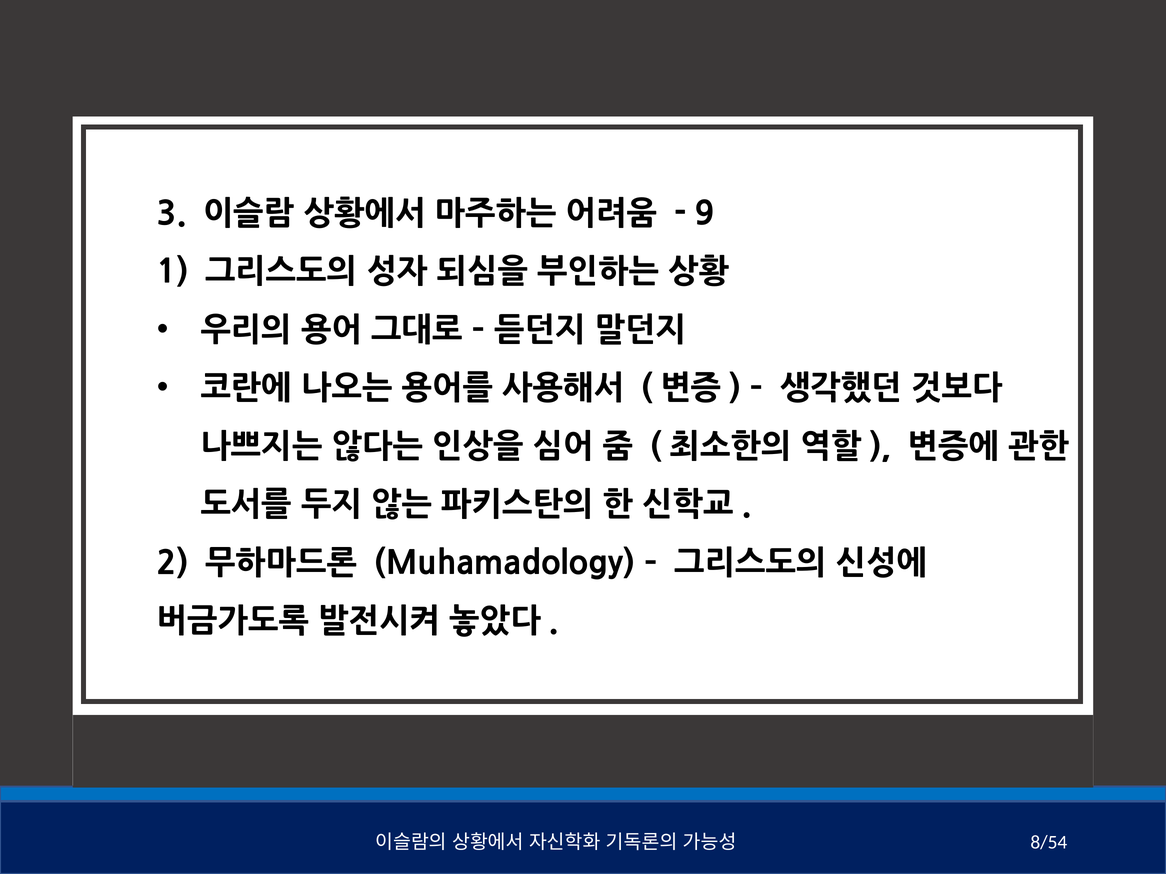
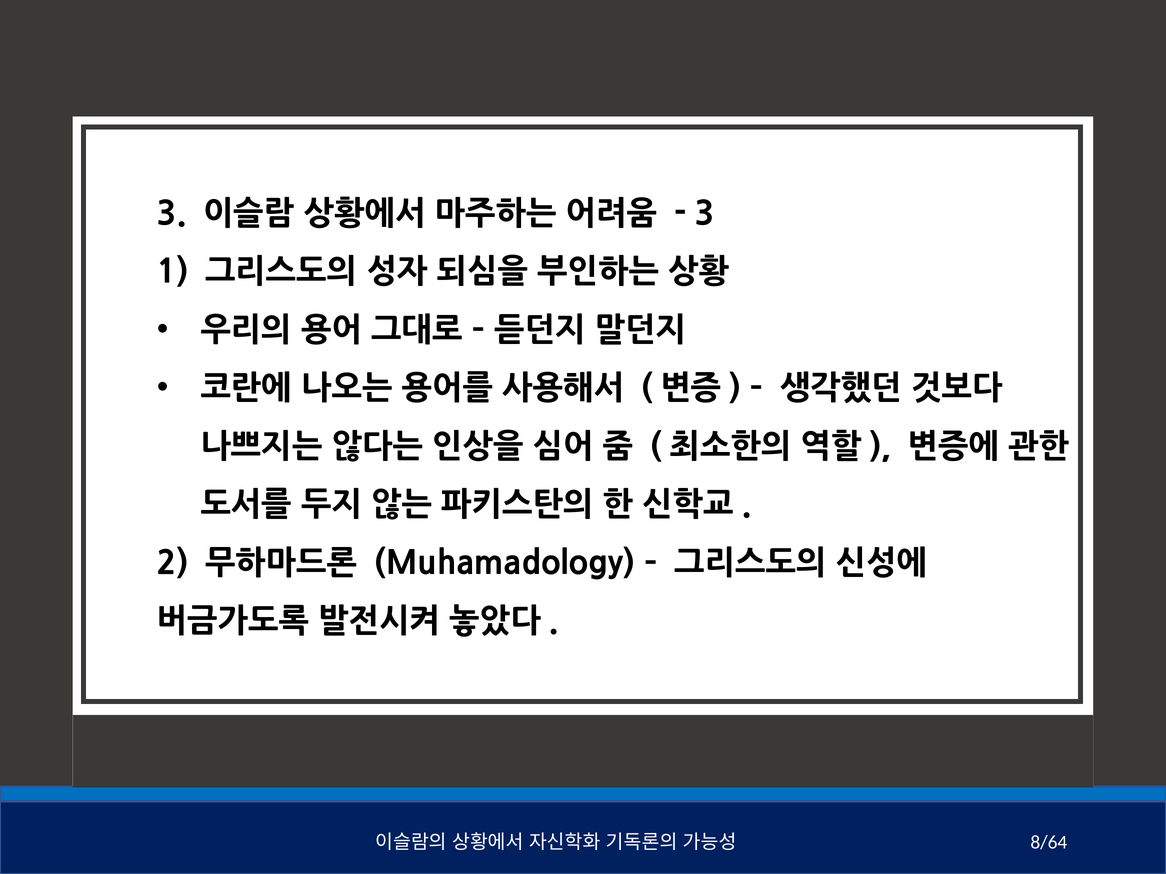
9: 9 -> 3 (705, 214)
8/54: 8/54 -> 8/64 (1049, 843)
